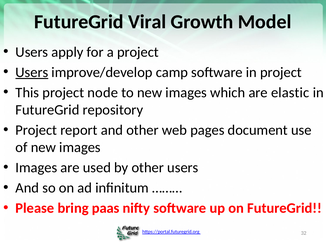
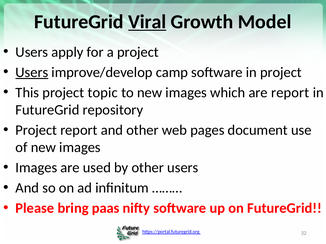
Viral underline: none -> present (147, 22)
node: node -> topic (103, 93)
are elastic: elastic -> report (290, 93)
